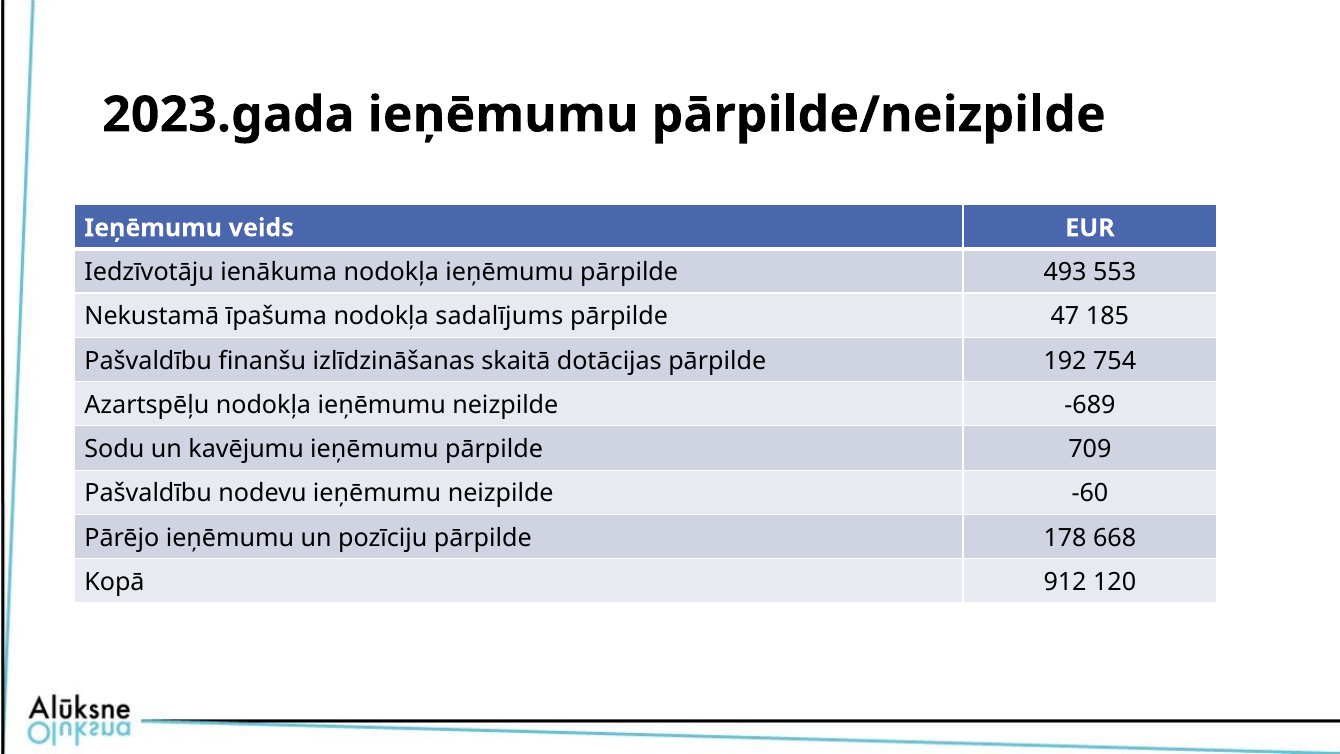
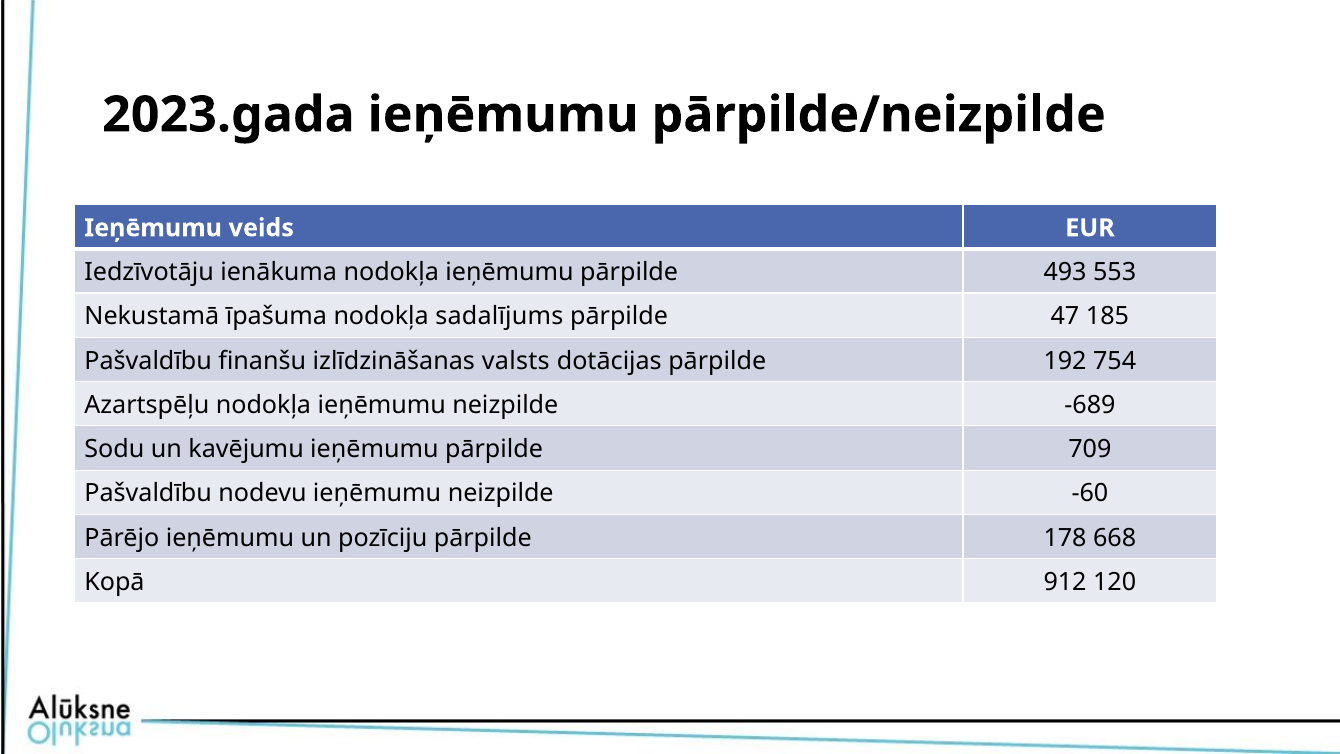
skaitā: skaitā -> valsts (516, 361)
